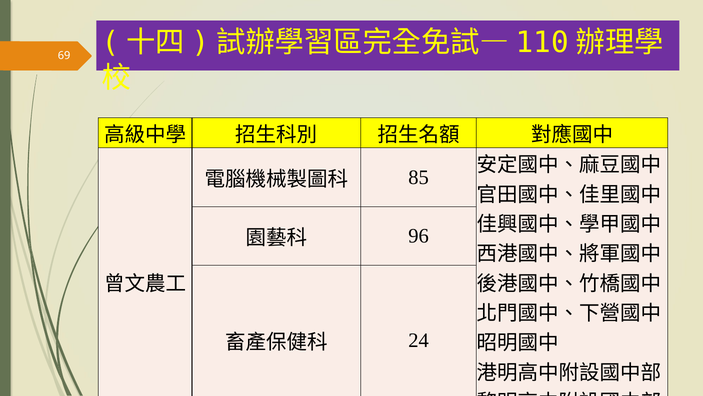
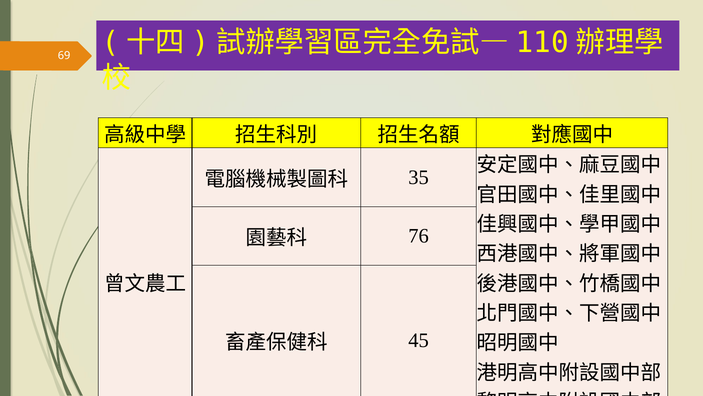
85: 85 -> 35 (419, 177)
96: 96 -> 76 (419, 236)
24: 24 -> 45 (419, 340)
